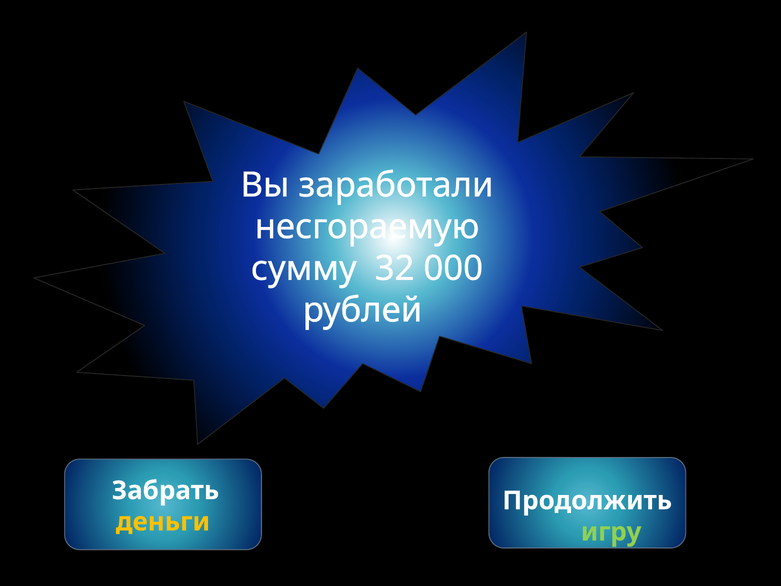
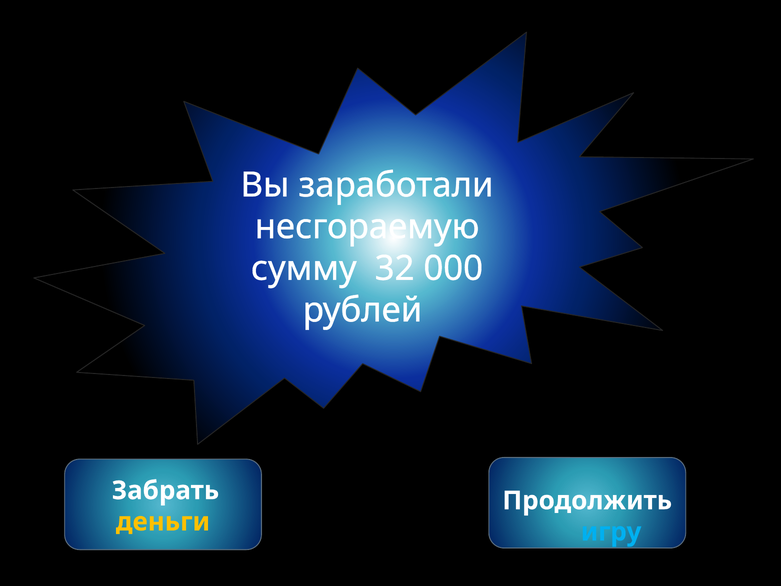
игру colour: light green -> light blue (611, 532)
